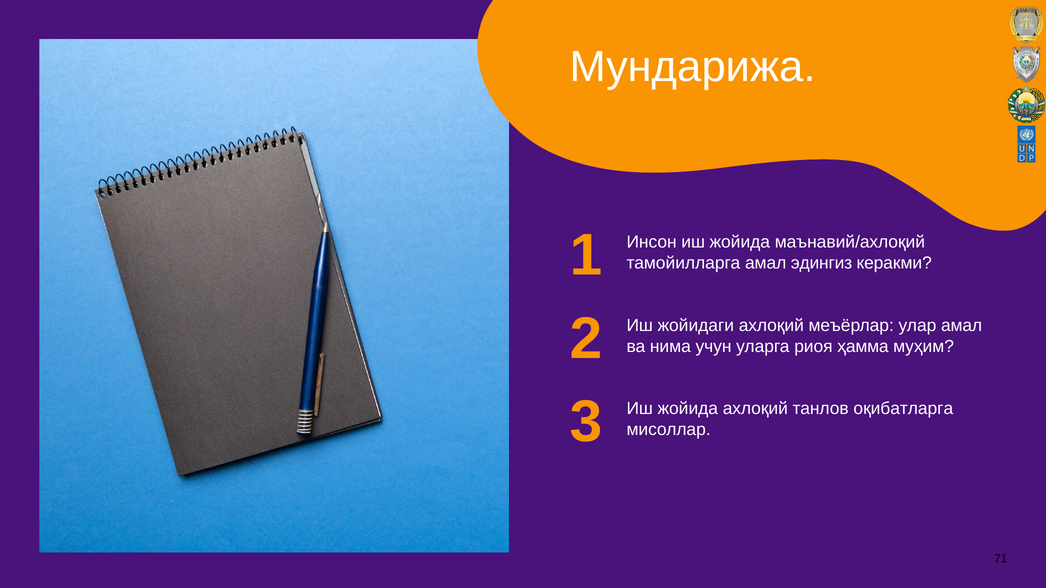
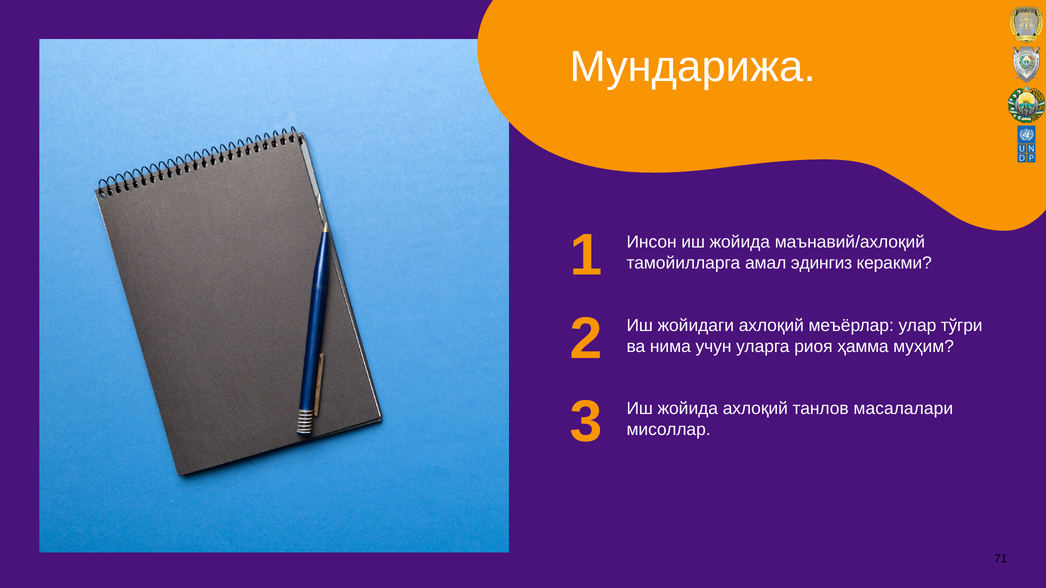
улар амал: амал -> тўгри (962, 326)
оқибатларга: оқибатларга -> масалалари (903, 409)
